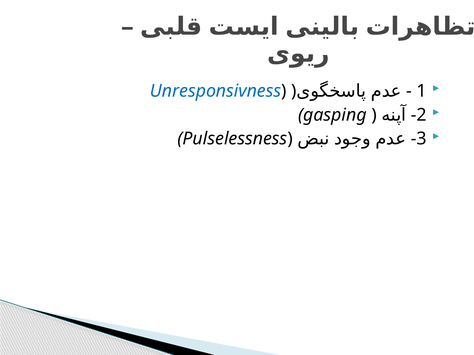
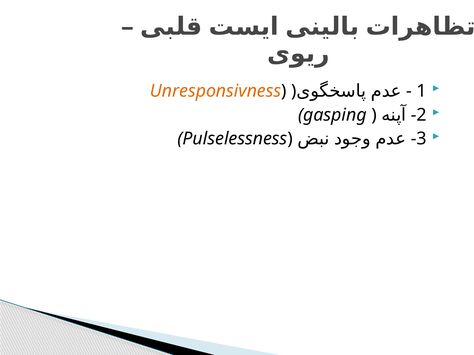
Unresponsivness colour: blue -> orange (216, 91)
